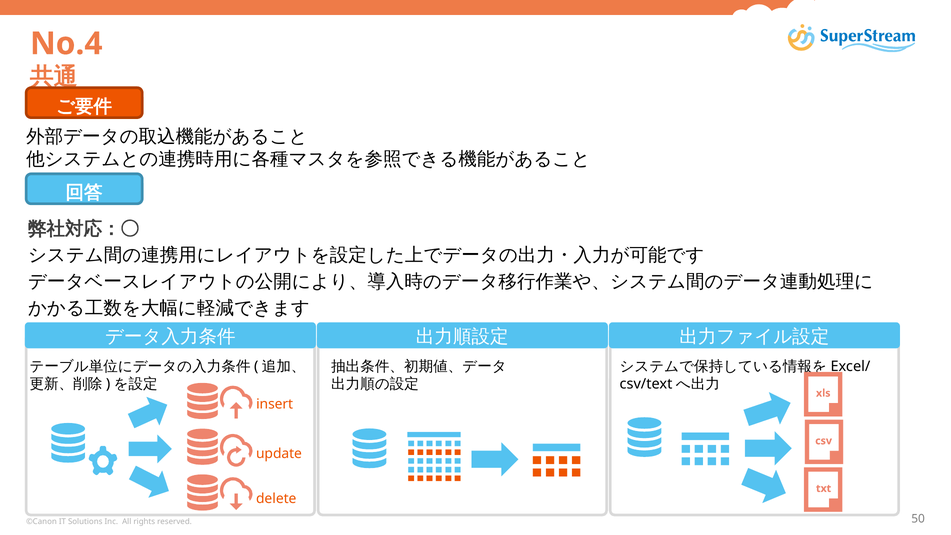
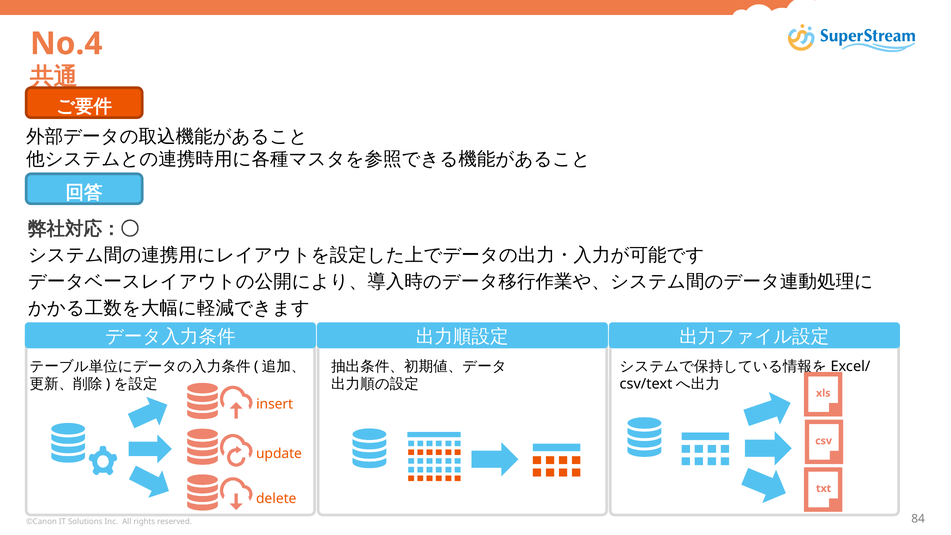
50: 50 -> 84 (918, 519)
